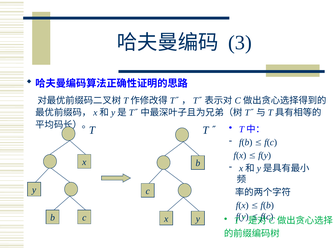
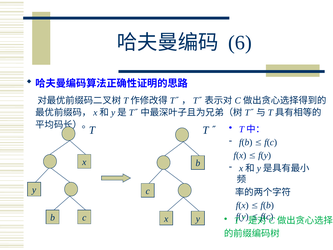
3: 3 -> 6 (240, 43)
